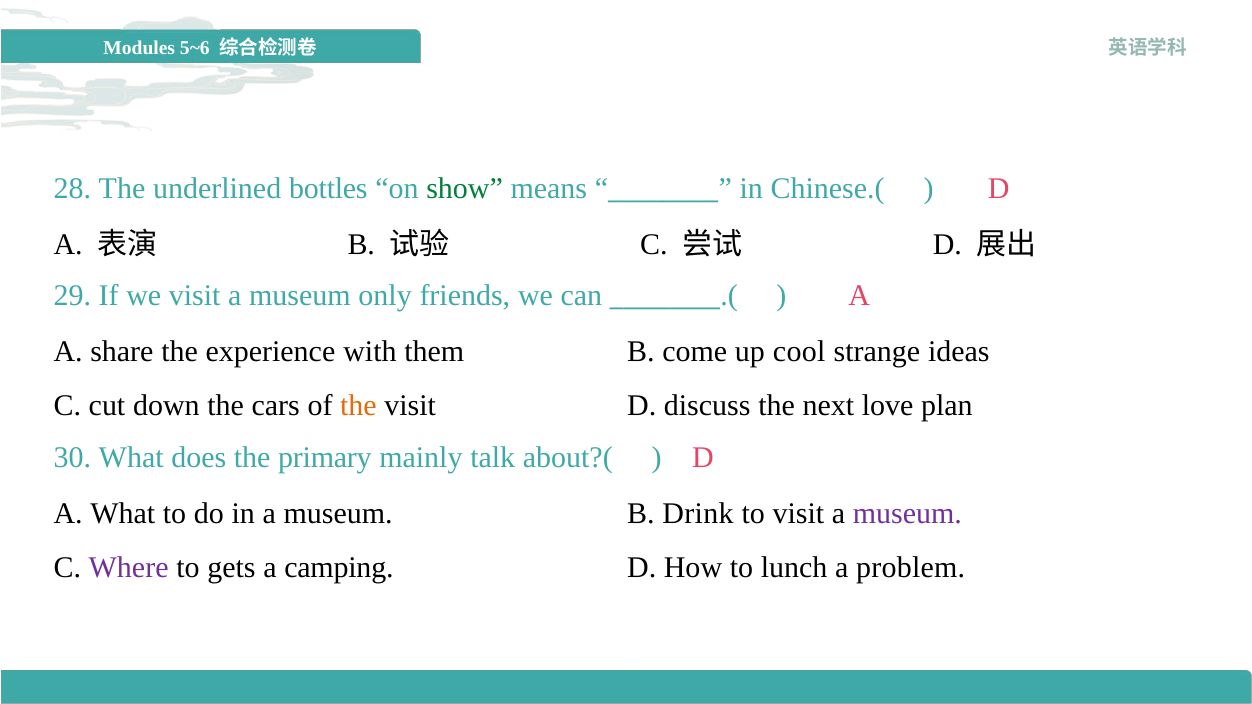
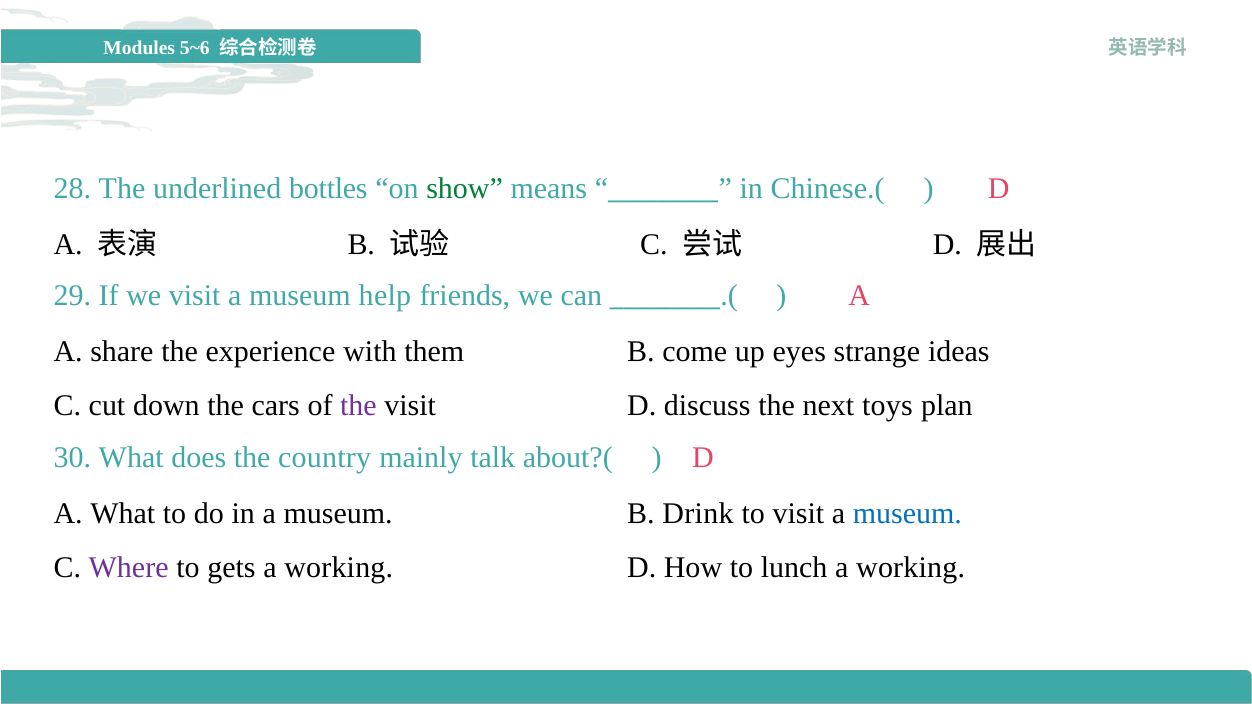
only: only -> help (385, 296)
cool: cool -> eyes (799, 352)
the colour: orange -> purple (358, 406)
love: love -> toys (887, 406)
primary: primary -> country (325, 458)
museum colour: purple -> blue (907, 514)
camping: camping -> working (339, 568)
problem: problem -> working (911, 568)
